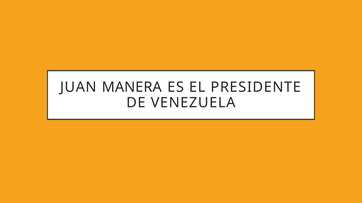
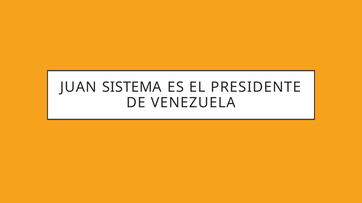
MANERA: MANERA -> SISTEMA (132, 87)
